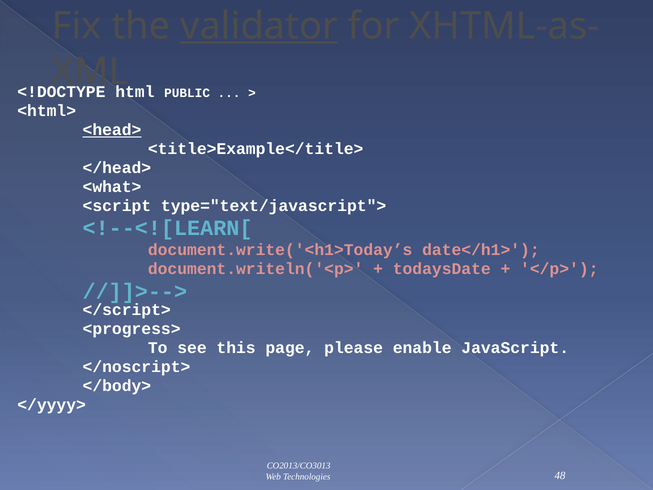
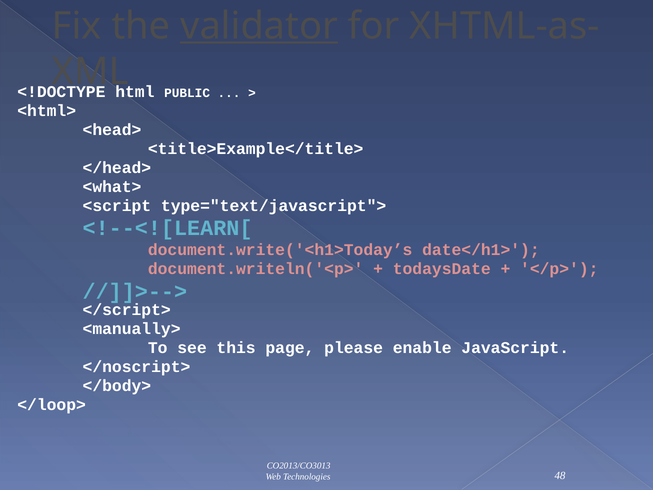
<head> underline: present -> none (112, 130)
<progress>: <progress> -> <manually> (132, 329)
</yyyy>: </yyyy> -> </loop> (52, 404)
